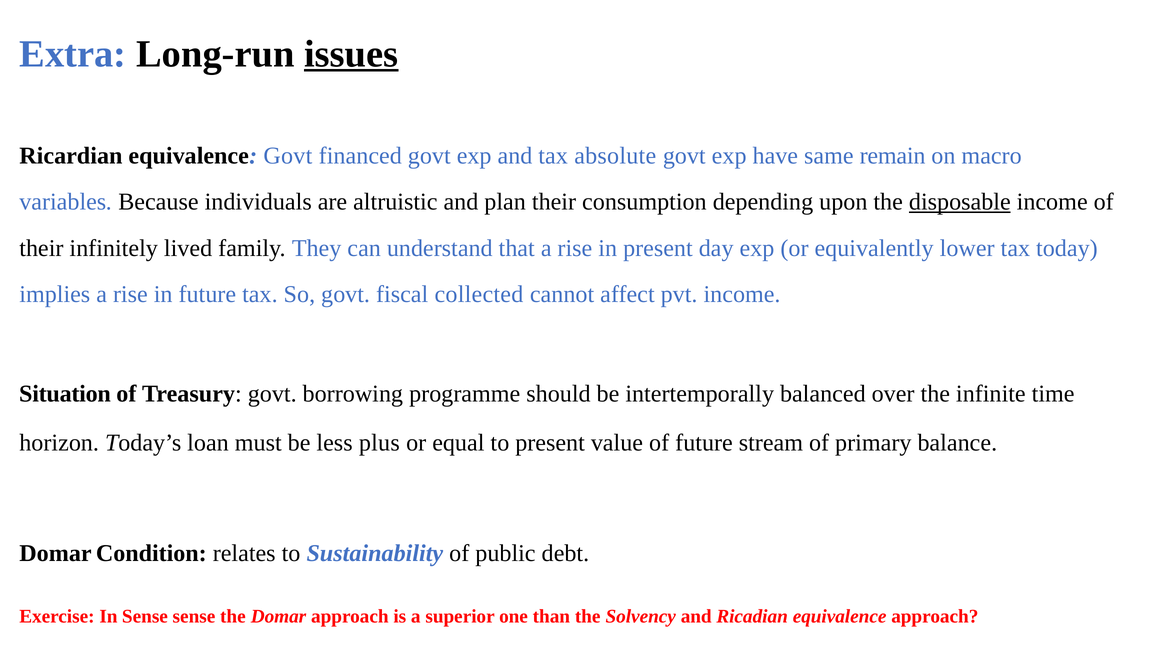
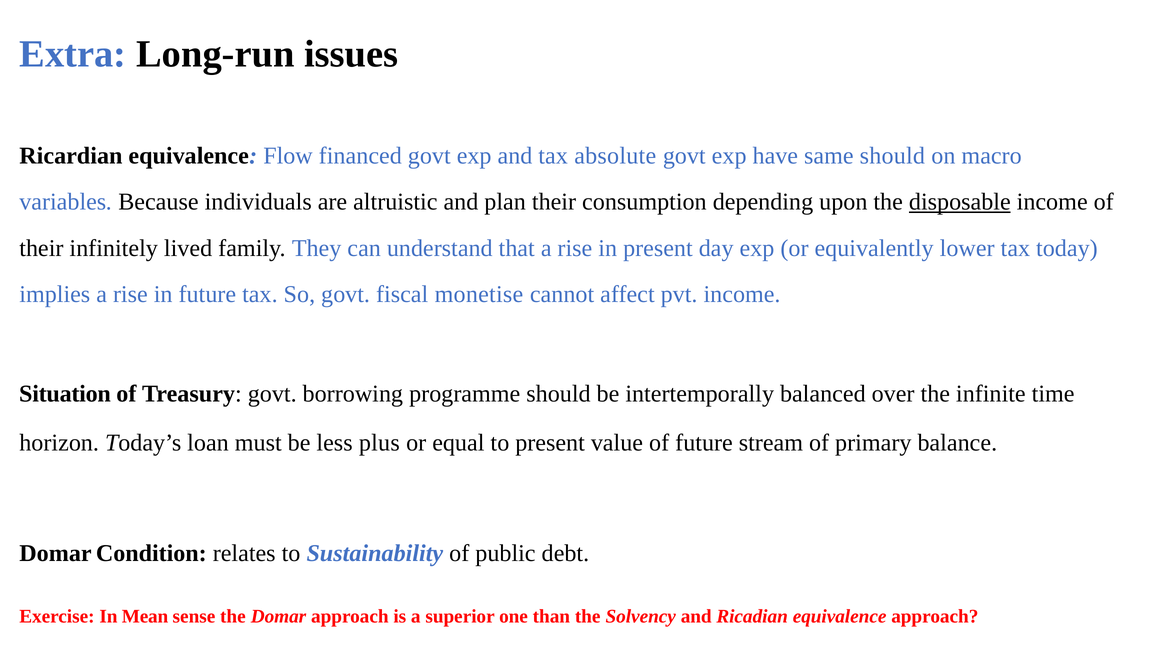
issues underline: present -> none (351, 54)
equivalence Govt: Govt -> Flow (288, 156)
same remain: remain -> should (892, 156)
collected: collected -> monetise (479, 295)
In Sense: Sense -> Mean (145, 617)
